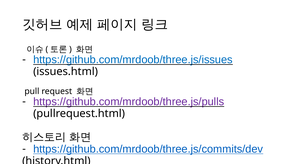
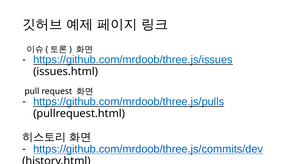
https://github.com/mrdoob/three.js/pulls colour: purple -> blue (129, 102)
